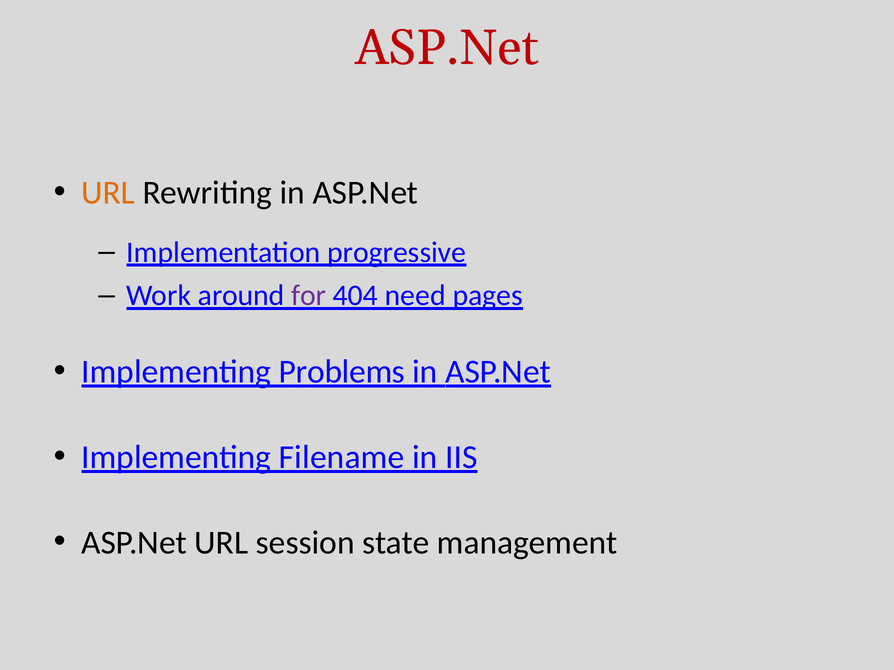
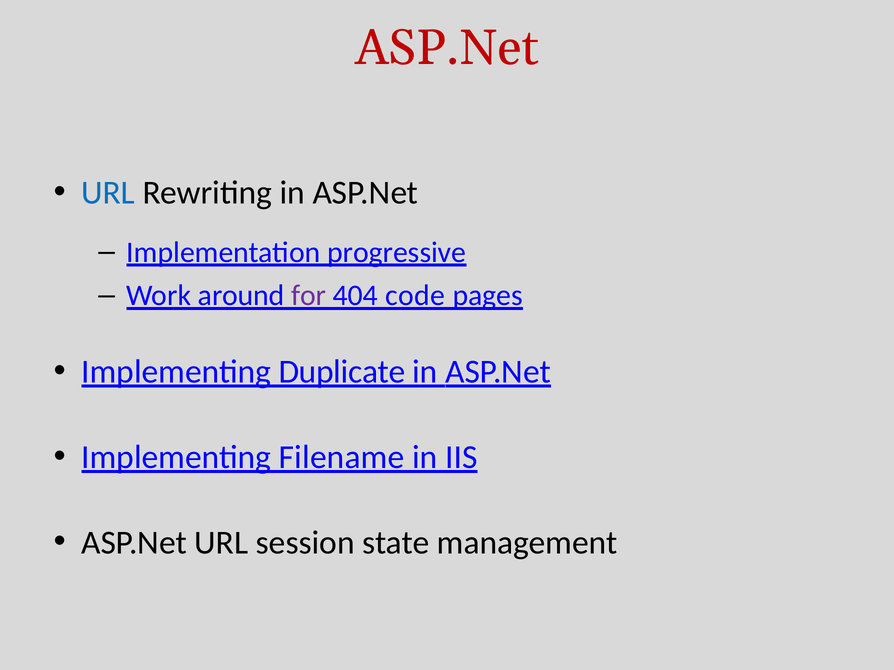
URL colour: orange -> blue (108, 193)
need: need -> code (415, 296)
Problems: Problems -> Duplicate (342, 372)
